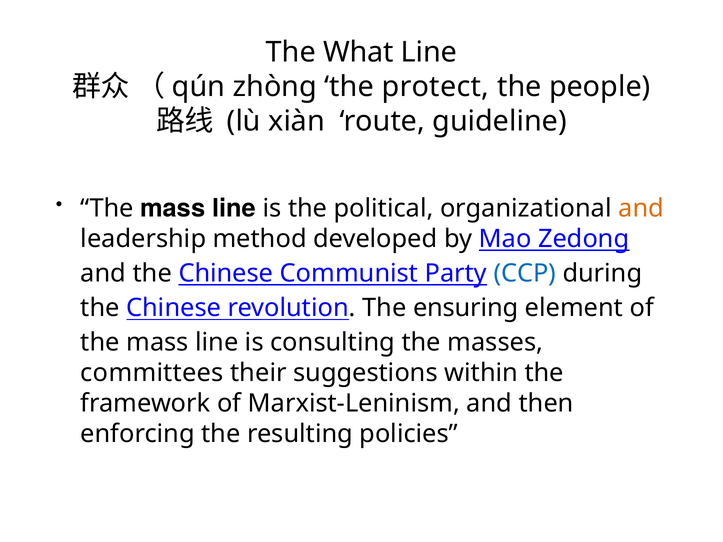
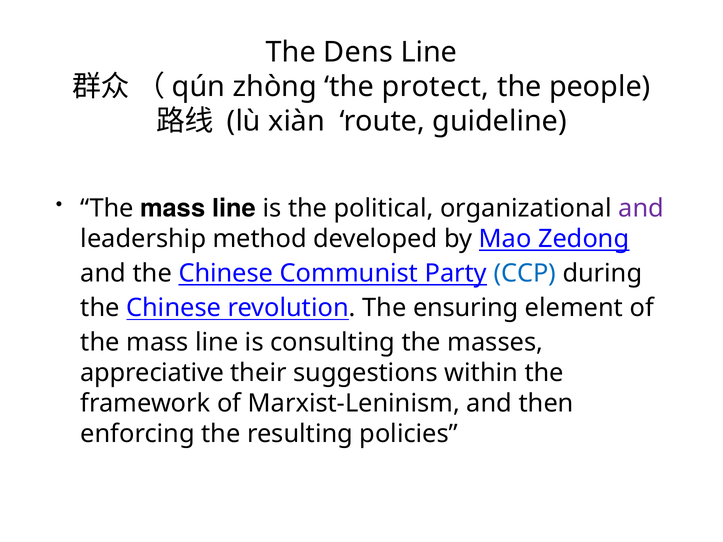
What: What -> Dens (358, 52)
and colour: orange -> purple (641, 208)
committees: committees -> appreciative (152, 373)
